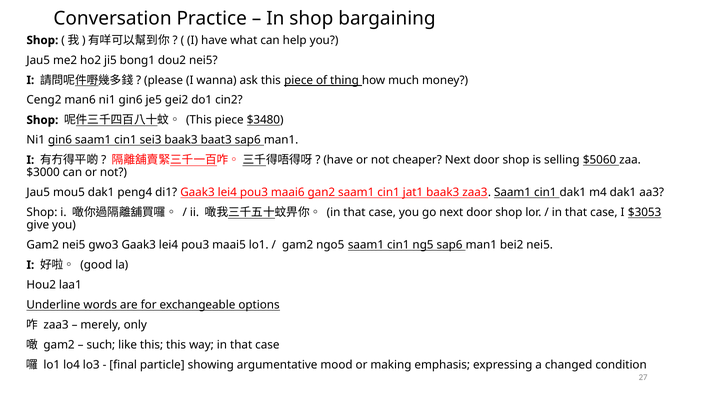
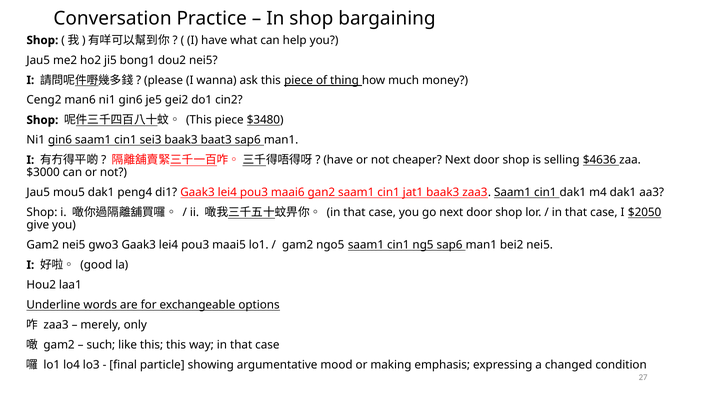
$5060: $5060 -> $4636 (600, 160)
$3053: $3053 -> $2050 (645, 212)
